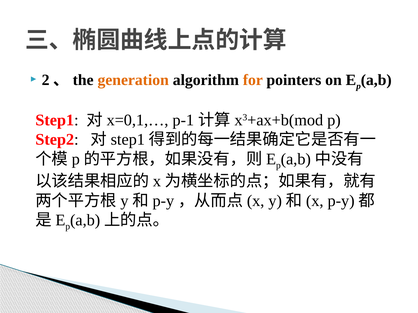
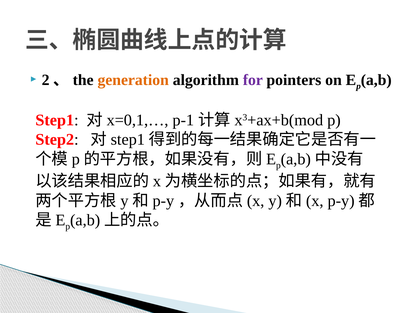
for colour: orange -> purple (253, 80)
